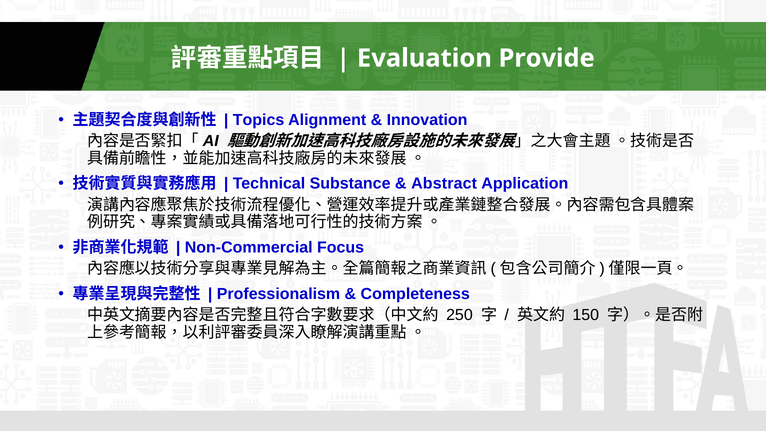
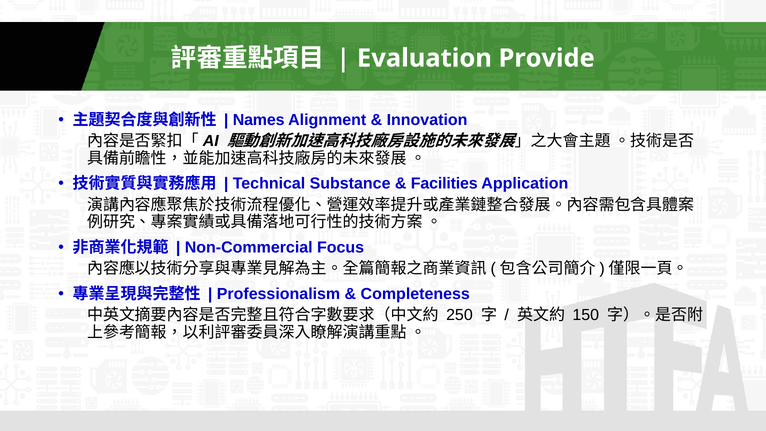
Topics: Topics -> Names (259, 120)
Abstract: Abstract -> Facilities (444, 184)
